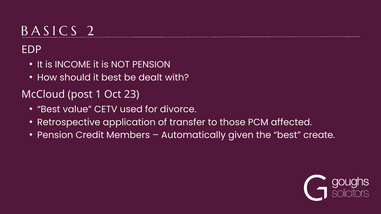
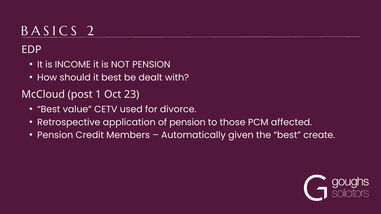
of transfer: transfer -> pension (187, 122)
